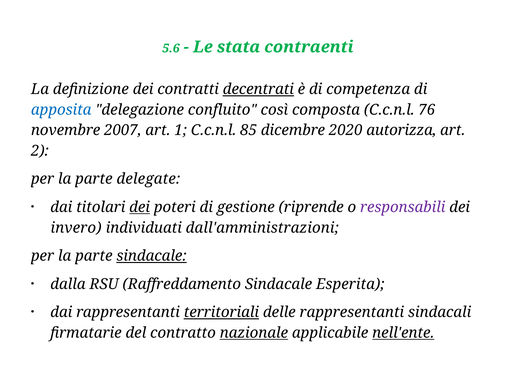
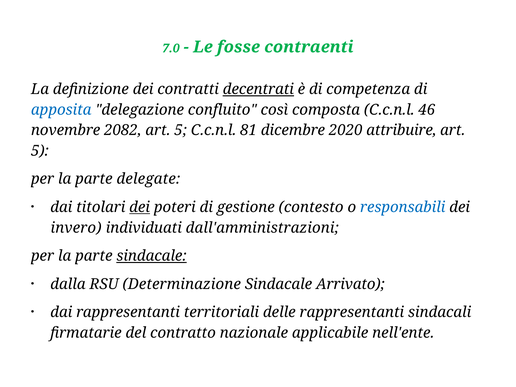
5.6: 5.6 -> 7.0 (171, 48)
stata: stata -> fosse (238, 47)
76: 76 -> 46 (427, 110)
2007: 2007 -> 2082 (123, 130)
1: 1 -> 5 (181, 130)
85: 85 -> 81 (249, 130)
autorizza: autorizza -> attribuire (401, 130)
2: 2 -> 5 (40, 151)
riprende: riprende -> contesto (311, 207)
responsabili colour: purple -> blue (403, 207)
Raffreddamento: Raffreddamento -> Determinazione (182, 284)
Esperita: Esperita -> Arrivato (350, 284)
territoriali underline: present -> none (221, 312)
nazionale underline: present -> none (254, 333)
nell'ente underline: present -> none (403, 333)
